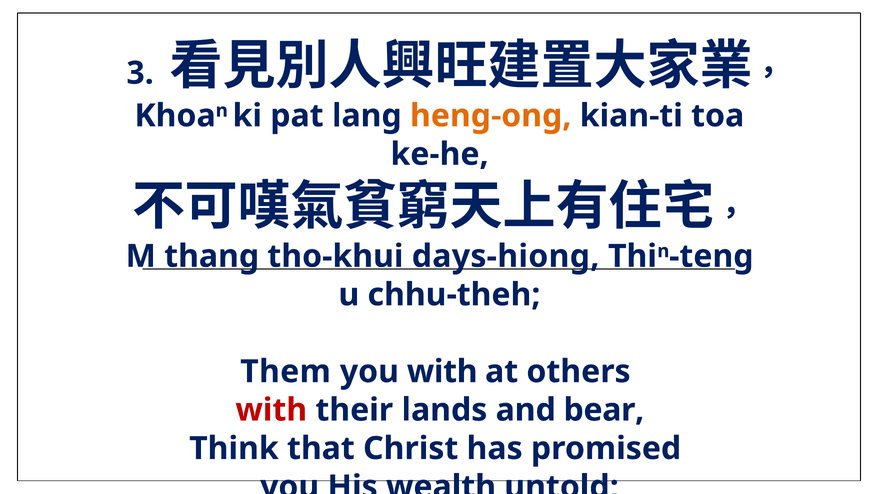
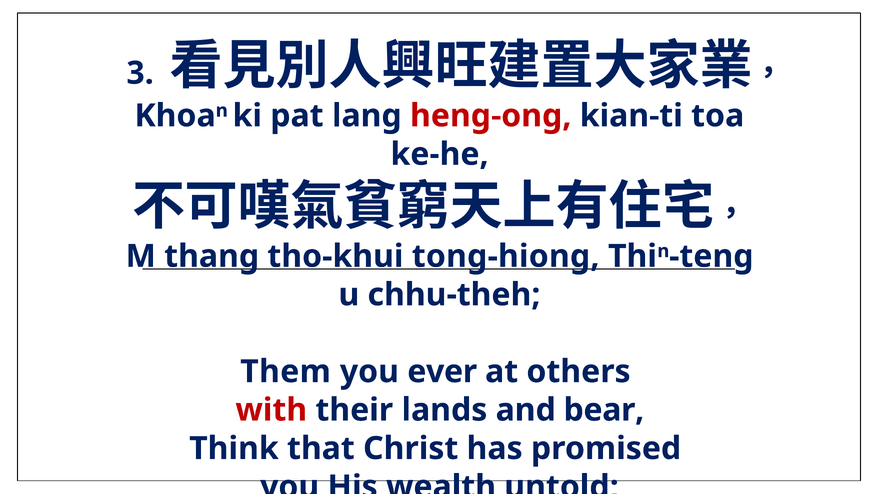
heng-ong colour: orange -> red (491, 116)
days-hiong: days-hiong -> tong-hiong (506, 256)
you with: with -> ever (442, 371)
